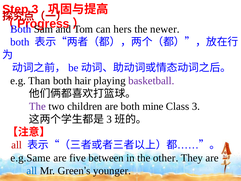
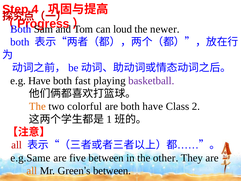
Step 3: 3 -> 4 (35, 9)
hers: hers -> loud (123, 29)
e.g Than: Than -> Have (39, 81)
hair: hair -> fast (83, 81)
The colour: purple -> orange (37, 106)
children: children -> colorful (85, 106)
both mine: mine -> have (153, 106)
Class 3: 3 -> 2 (196, 106)
3: 3 -> 1 (109, 119)
all colour: blue -> orange (32, 171)
Green’s younger: younger -> between (112, 171)
